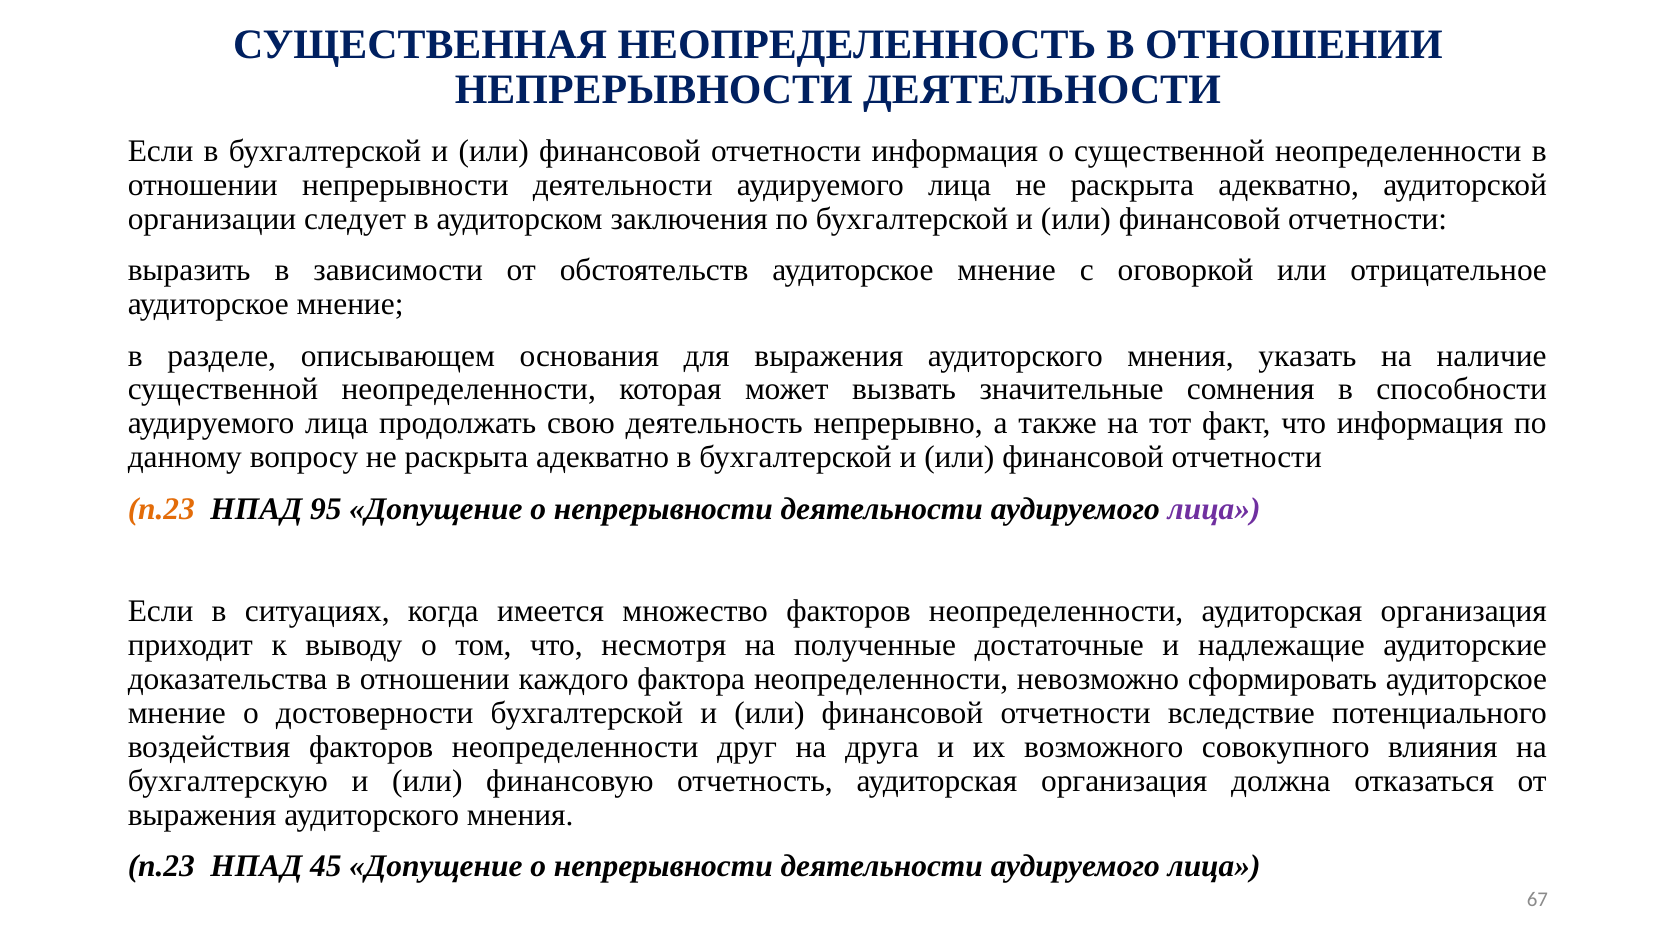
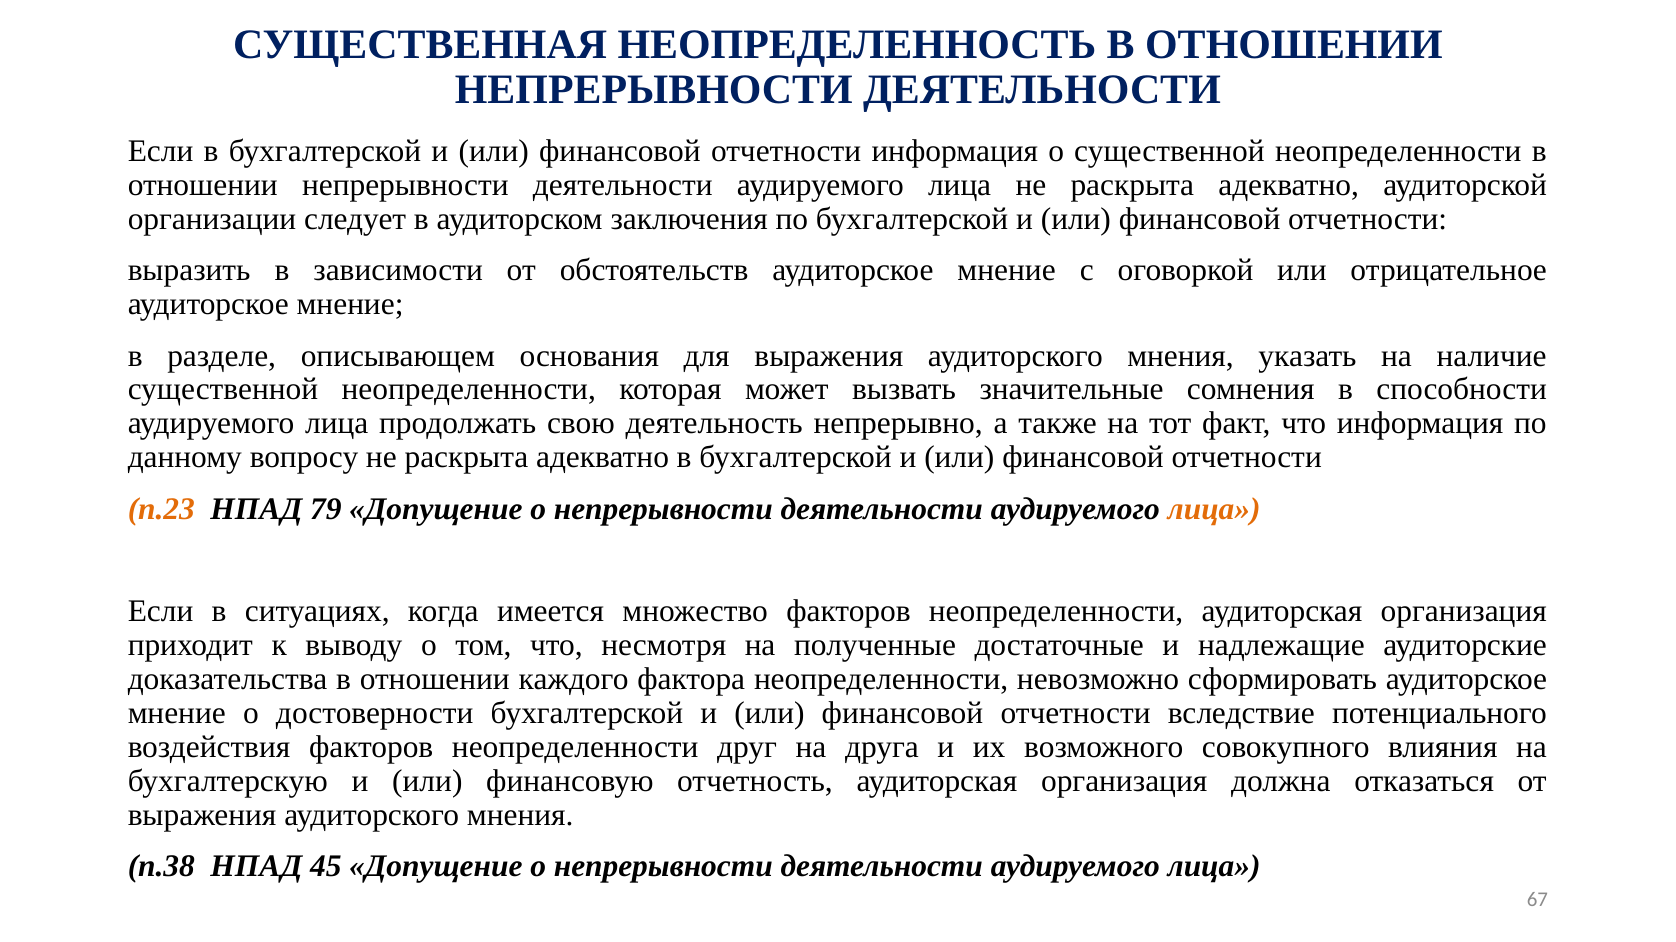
95: 95 -> 79 (326, 509)
лица colour: purple -> orange (1214, 509)
п.23: п.23 -> п.38 (161, 867)
